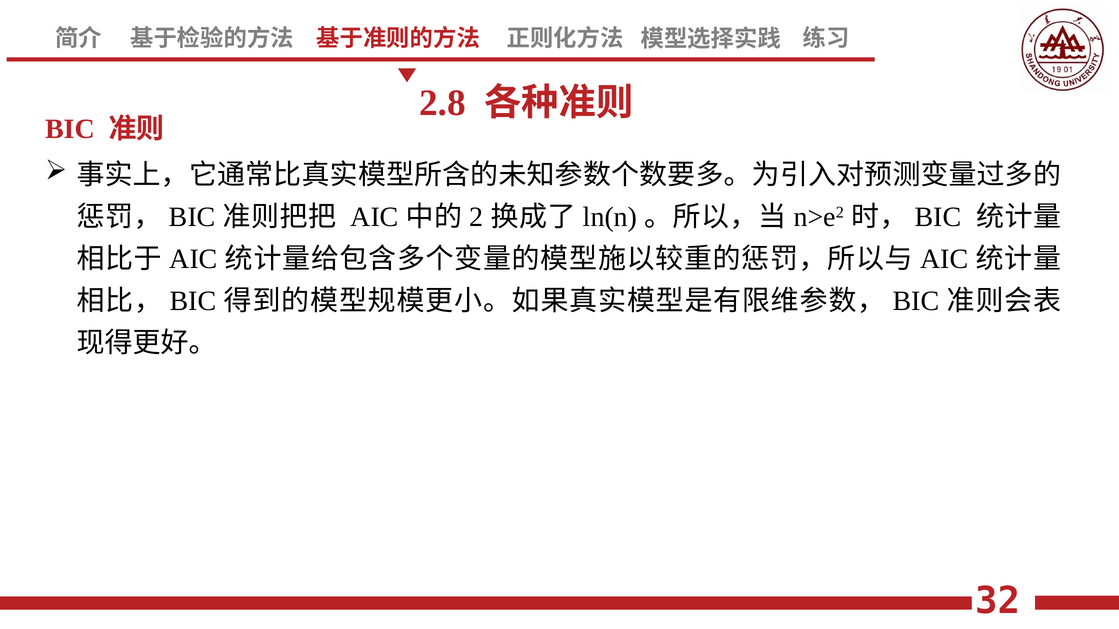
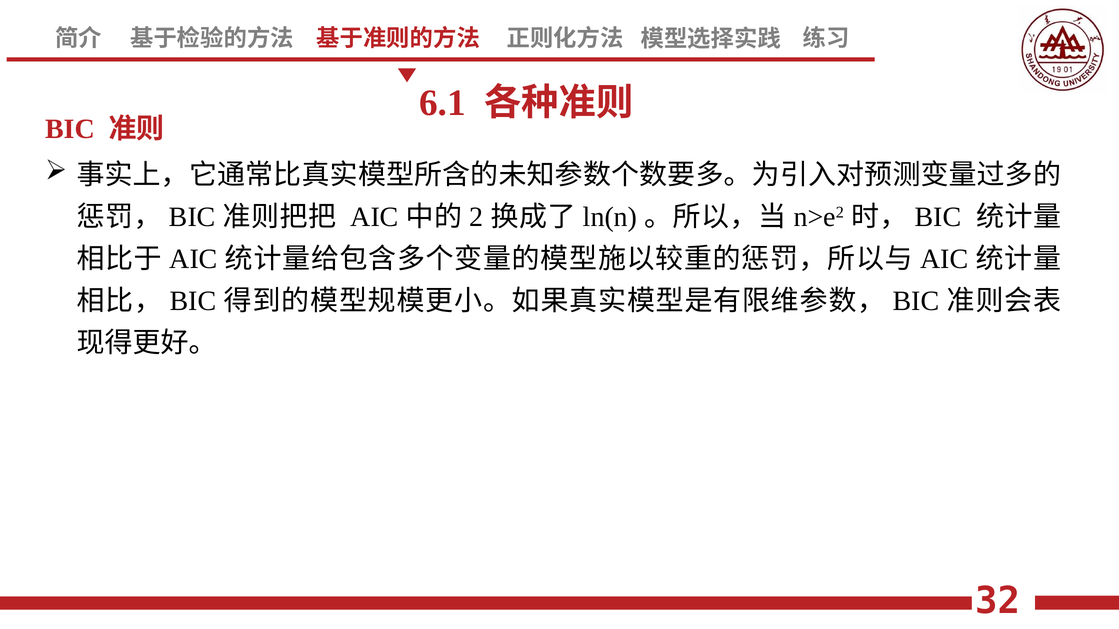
2.8: 2.8 -> 6.1 (443, 103)
